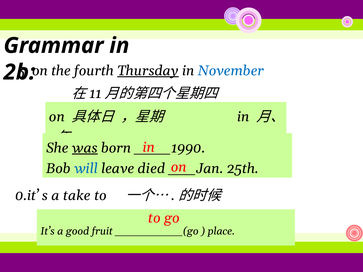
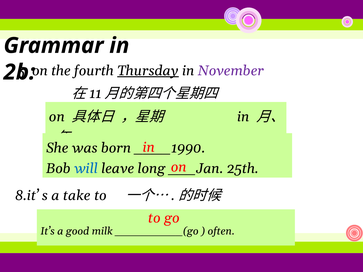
November colour: blue -> purple (231, 71)
was underline: present -> none (85, 148)
died: died -> long (152, 169)
0.it: 0.it -> 8.it (27, 196)
fruit: fruit -> milk (102, 231)
place: place -> often (221, 231)
